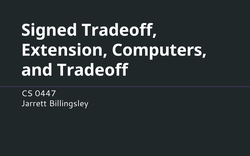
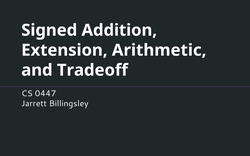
Signed Tradeoff: Tradeoff -> Addition (119, 30)
Computers: Computers -> Arithmetic (159, 50)
